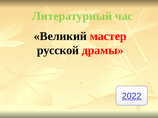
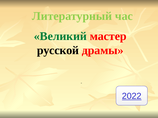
Великий colour: black -> green (60, 36)
